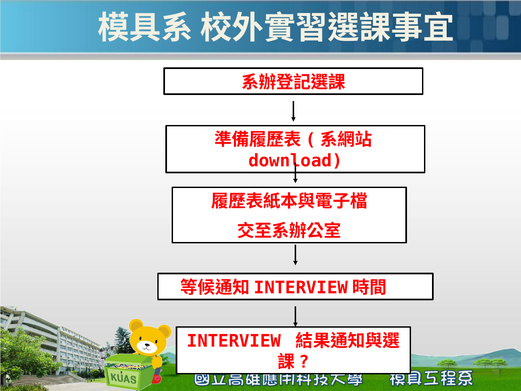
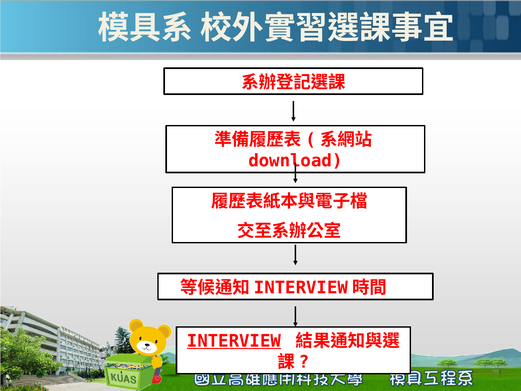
INTERVIEW underline: none -> present (234, 341)
